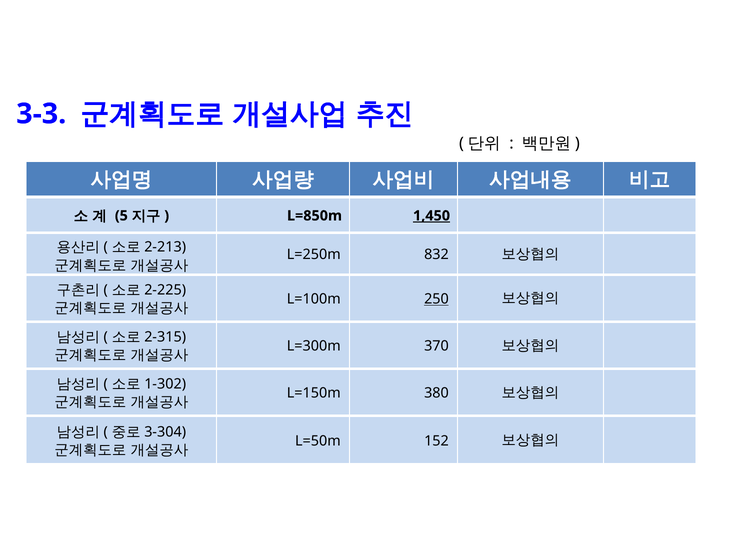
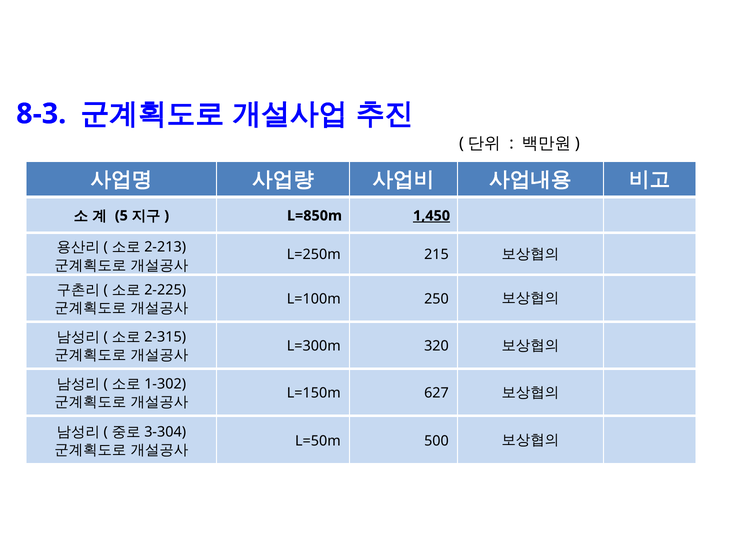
3-3: 3-3 -> 8-3 (41, 114)
832: 832 -> 215 (436, 255)
250 underline: present -> none (436, 299)
370: 370 -> 320 (436, 346)
380: 380 -> 627 (436, 393)
152: 152 -> 500 (436, 441)
